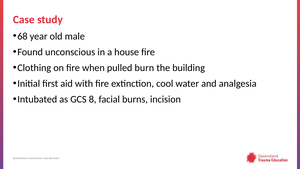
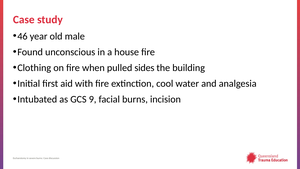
68: 68 -> 46 (22, 36)
burn: burn -> sides (144, 68)
8: 8 -> 9 (93, 99)
